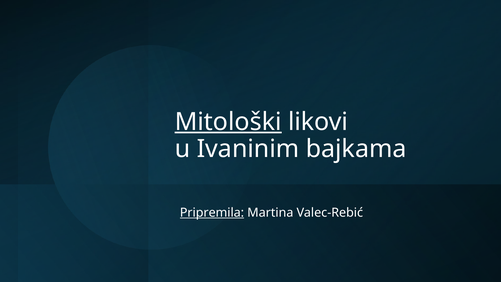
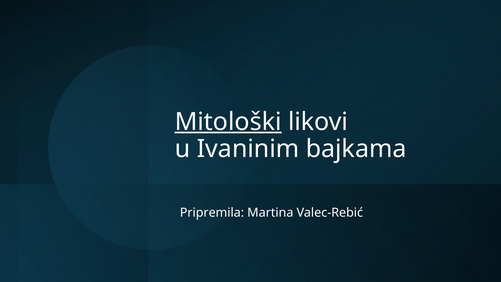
Pripremila underline: present -> none (212, 212)
